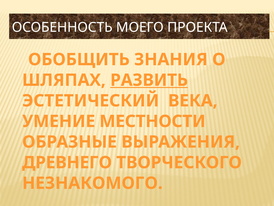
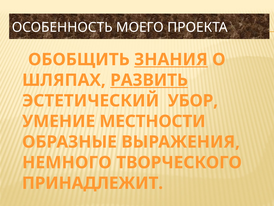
ЗНАНИЯ underline: none -> present (171, 59)
ВЕКА: ВЕКА -> УБОР (193, 101)
ДРЕВНЕГО: ДРЕВНЕГО -> НЕМНОГО (67, 162)
НЕЗНАКОМОГО: НЕЗНАКОМОГО -> ПРИНАДЛЕЖИТ (92, 183)
